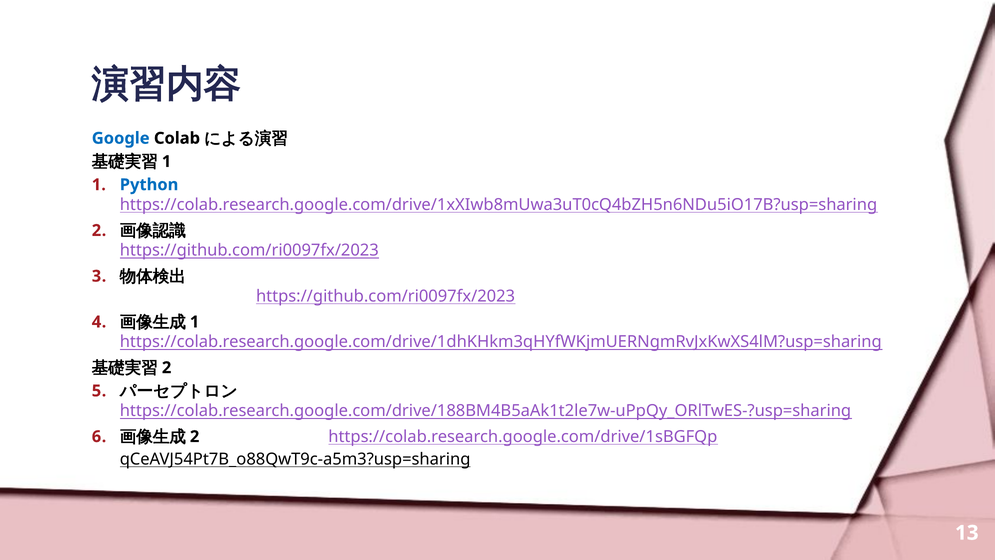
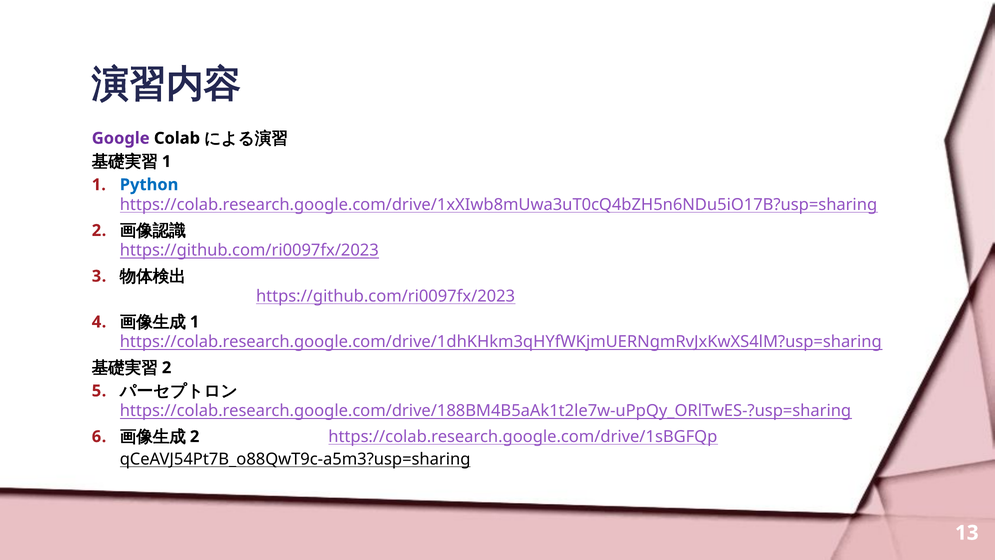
Google colour: blue -> purple (121, 138)
